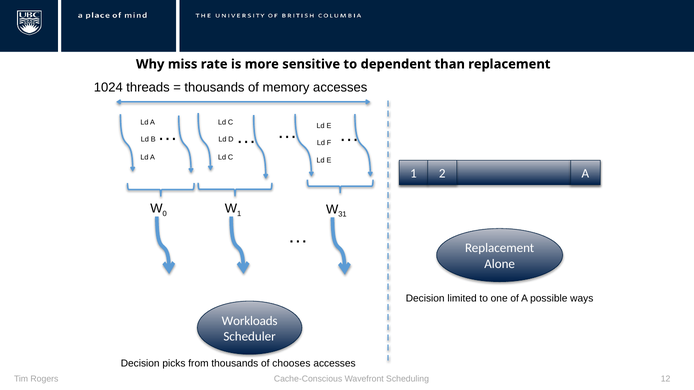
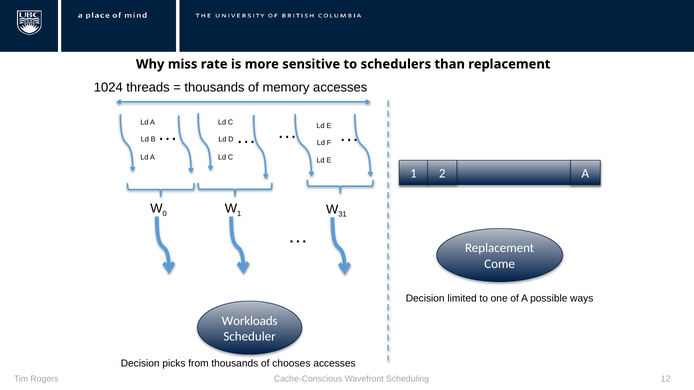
dependent: dependent -> schedulers (396, 64)
Alone: Alone -> Come (500, 264)
